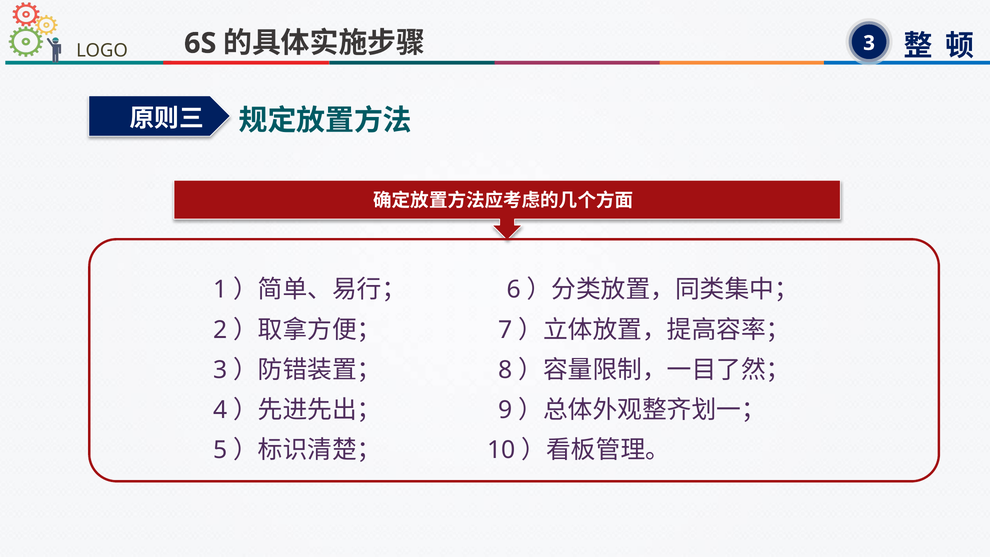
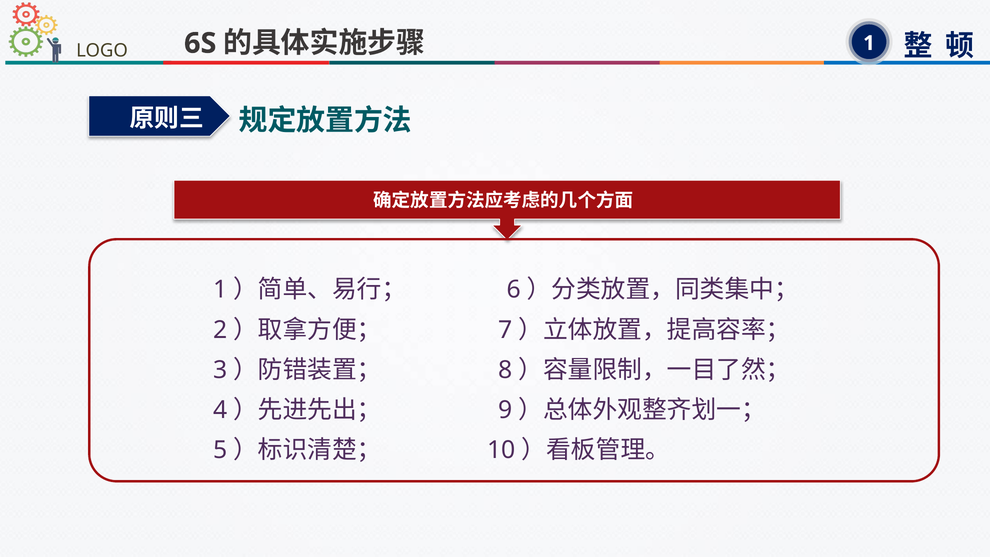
3: 3 -> 1 (869, 43)
